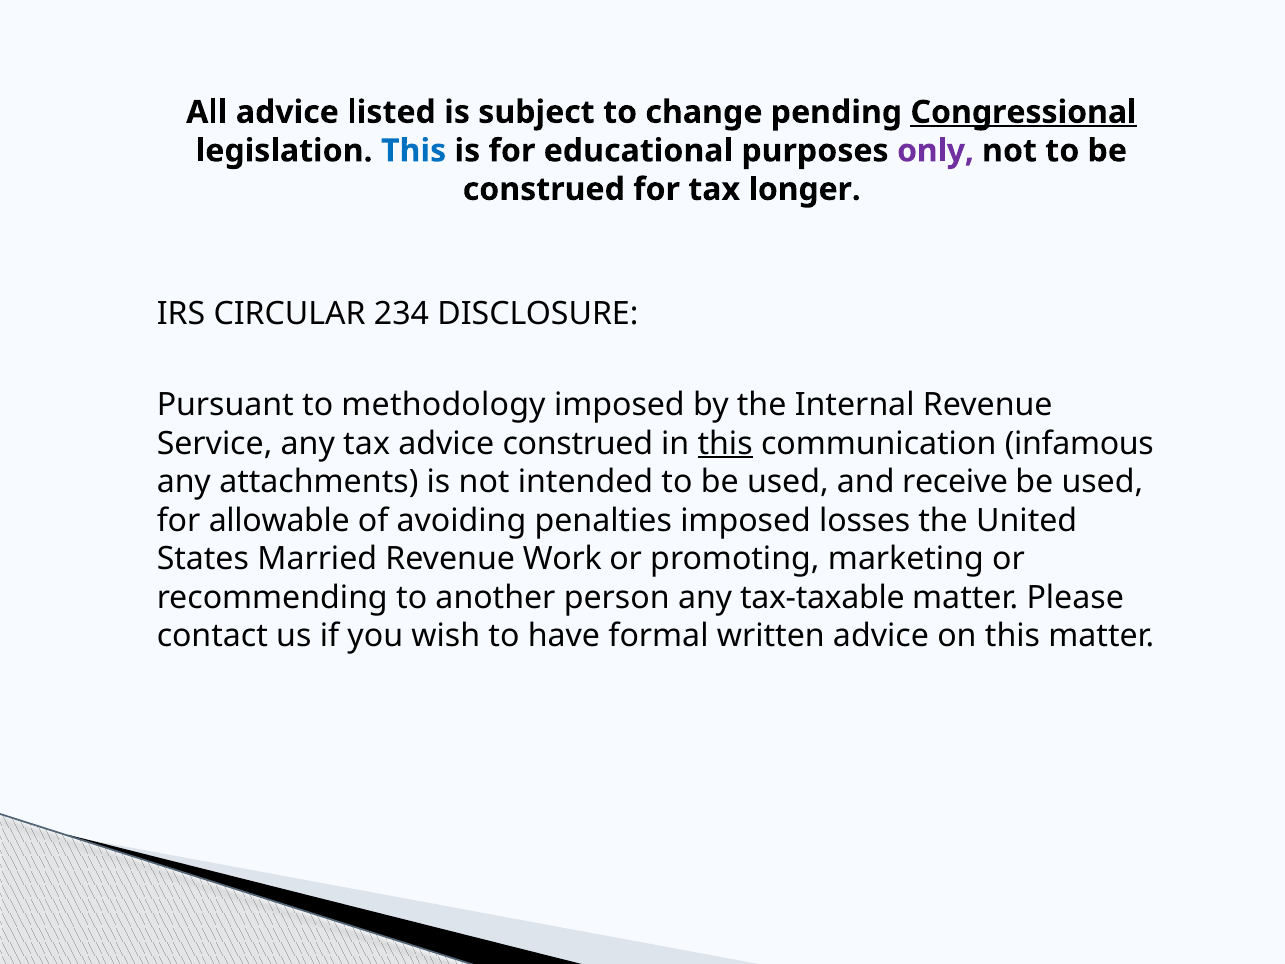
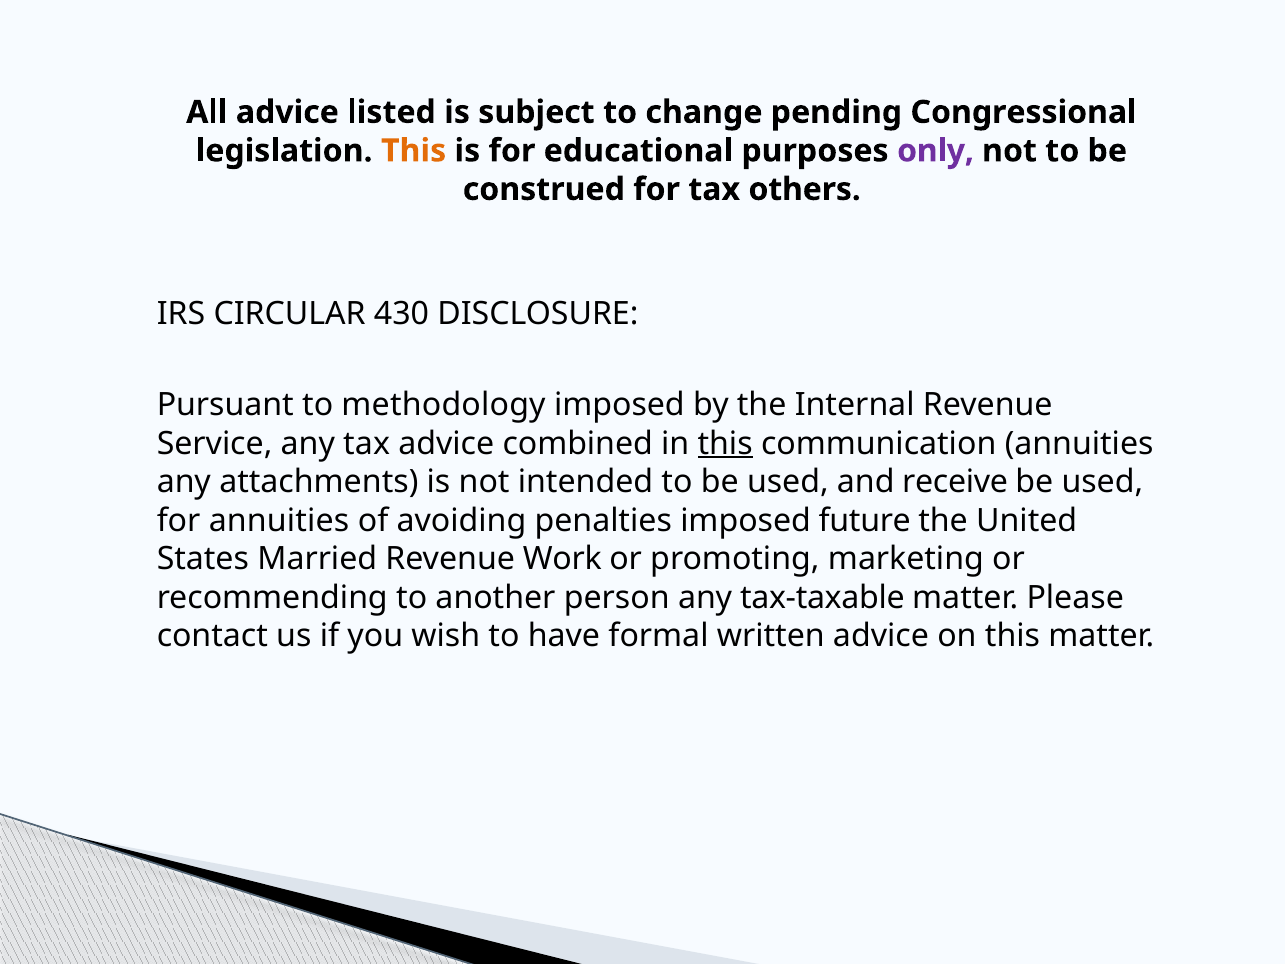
Congressional underline: present -> none (1024, 112)
This colour: blue -> orange (414, 151)
longer: longer -> others (805, 189)
234: 234 -> 430 (402, 314)
advice construed: construed -> combined (578, 443)
communication infamous: infamous -> annuities (1079, 443)
for allowable: allowable -> annuities (279, 521)
losses: losses -> future (865, 521)
